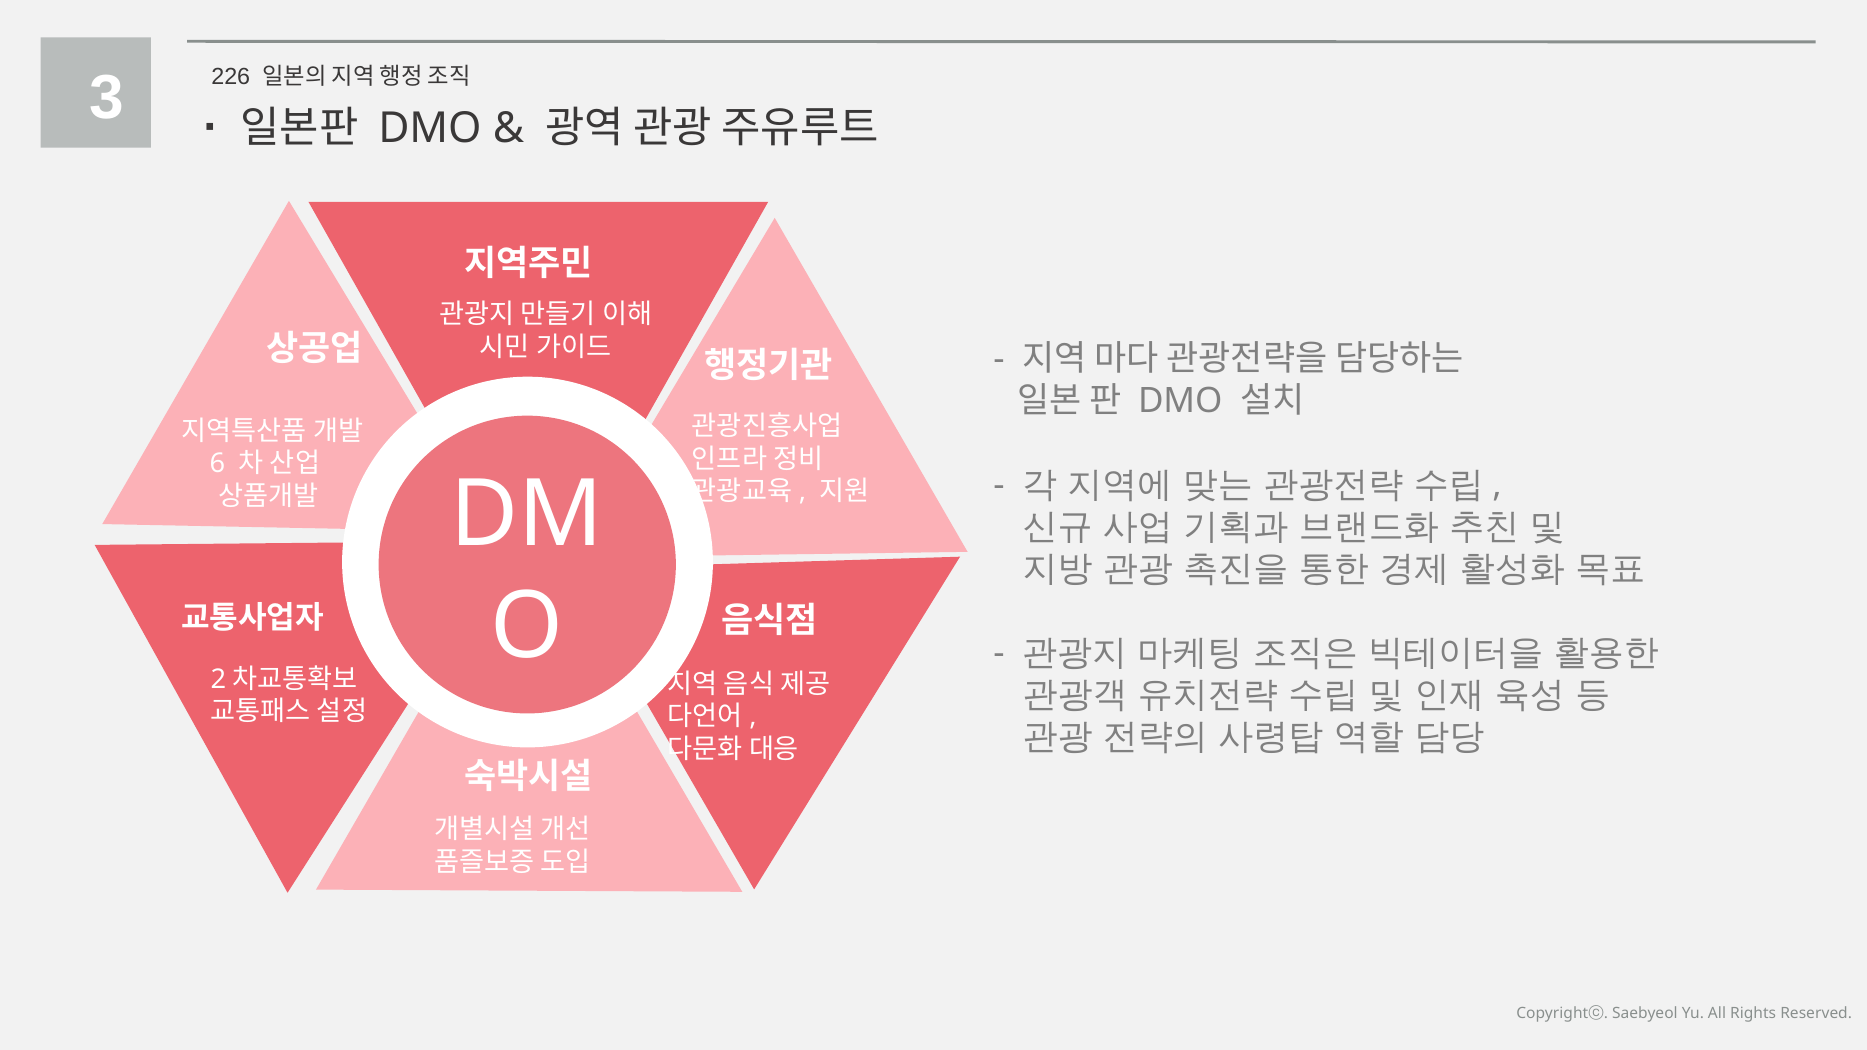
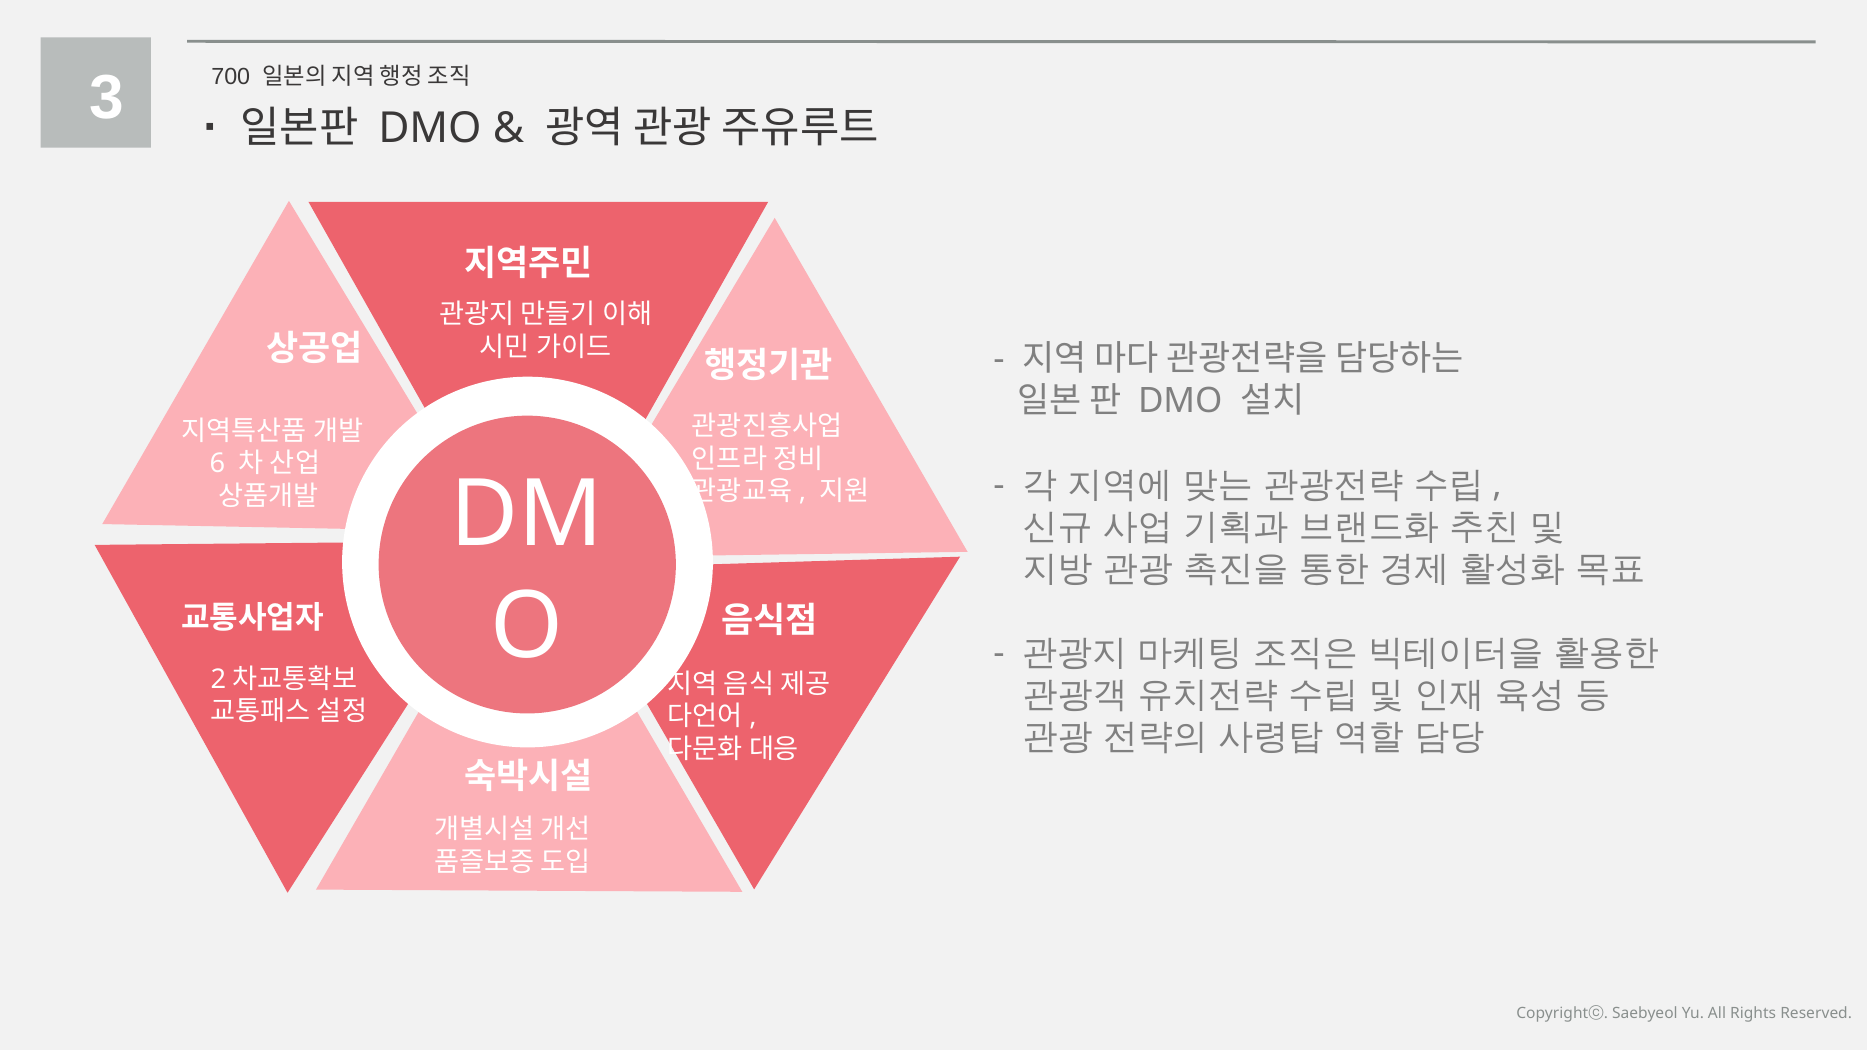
226: 226 -> 700 (231, 76)
